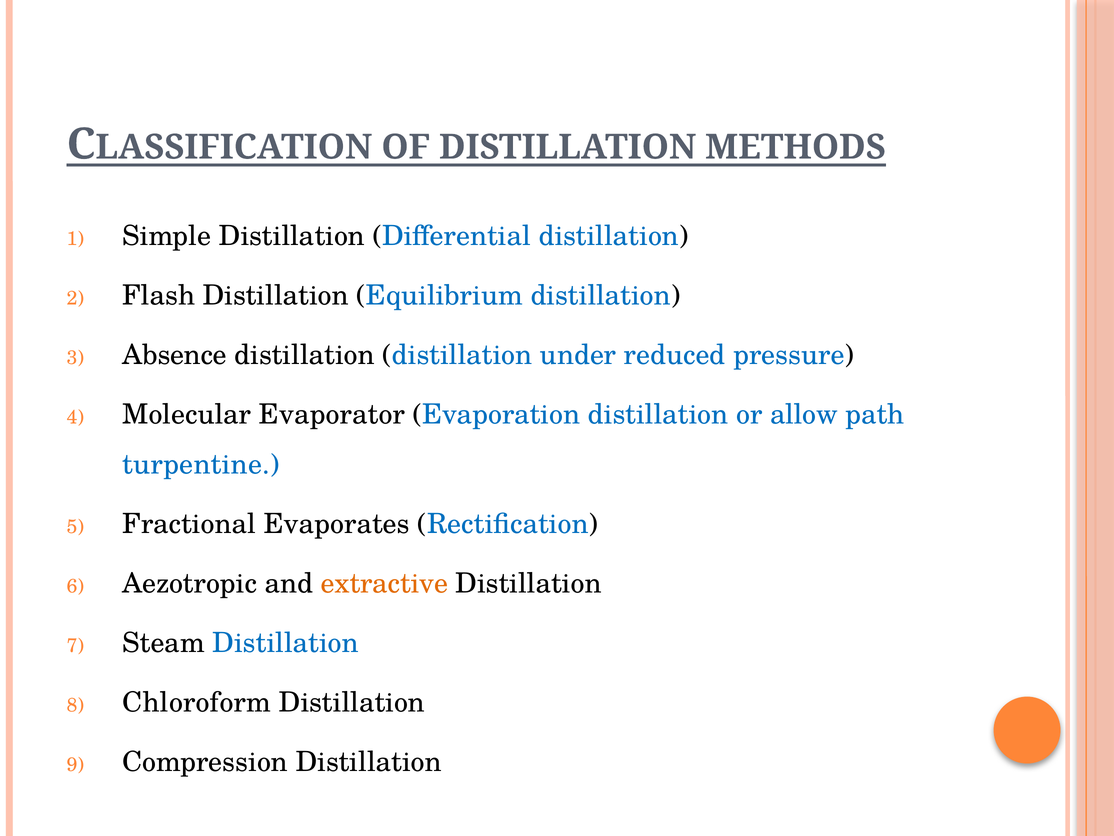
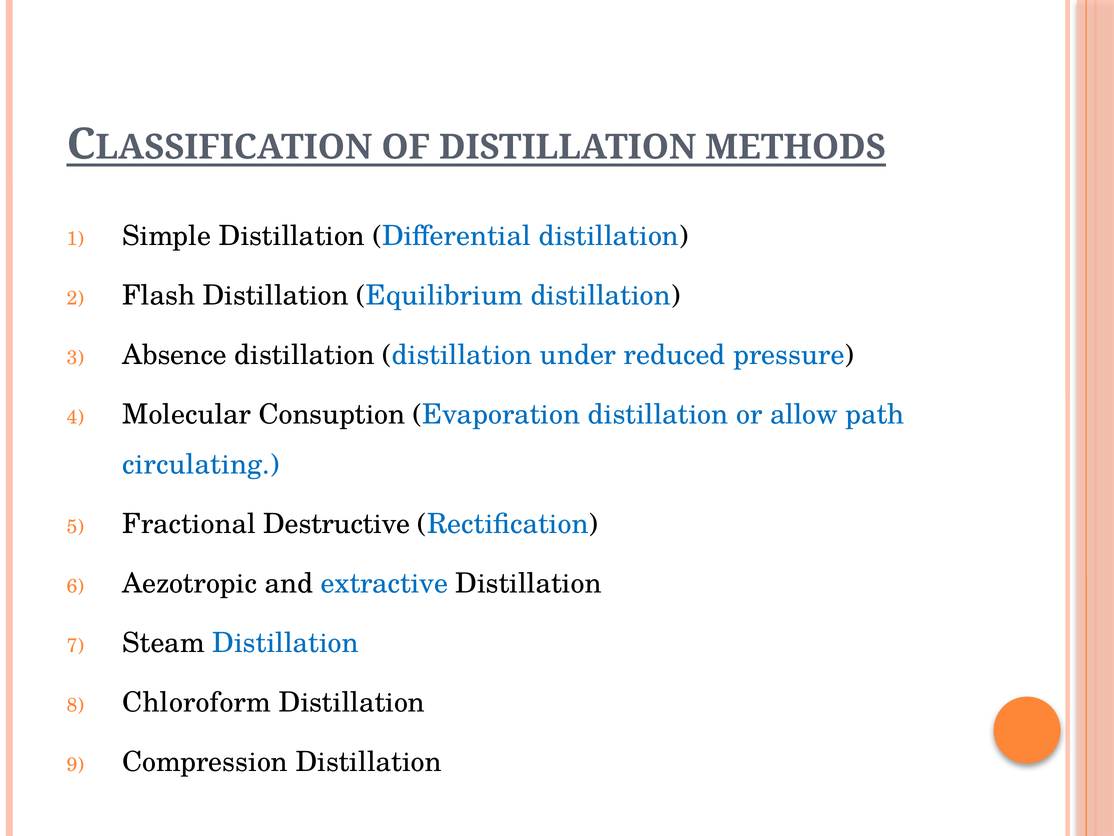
Evaporator: Evaporator -> Consuption (332, 414)
turpentine: turpentine -> circulating (201, 464)
Evaporates: Evaporates -> Destructive (337, 524)
extractive colour: orange -> blue (385, 583)
